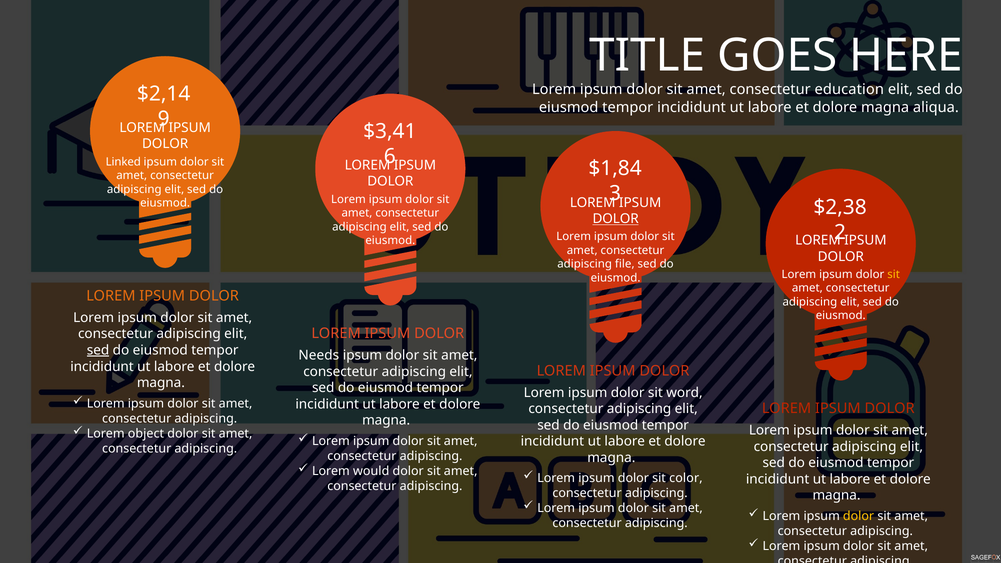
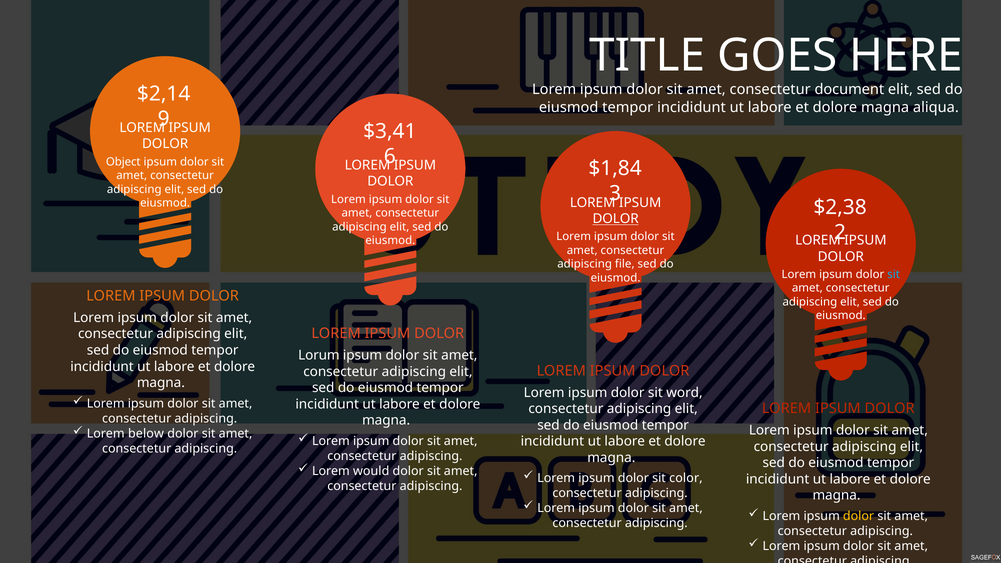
education: education -> document (849, 90)
Linked: Linked -> Object (123, 162)
sit colour: yellow -> light blue (894, 274)
sed underline: present -> none (98, 350)
Needs: Needs -> Lorum (319, 355)
object: object -> below (146, 433)
